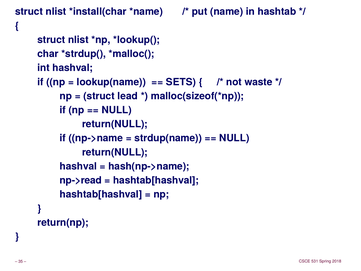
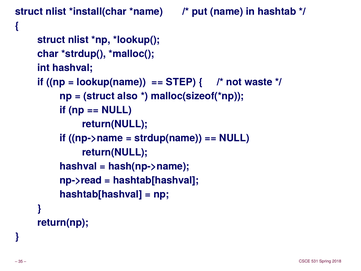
SETS: SETS -> STEP (181, 82)
lead: lead -> also (128, 96)
